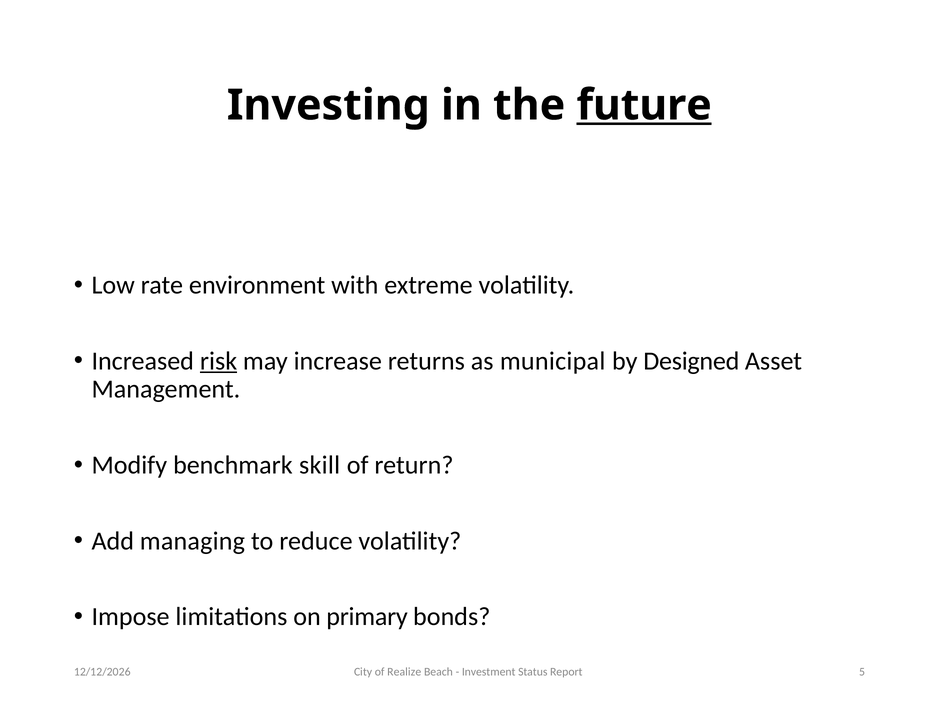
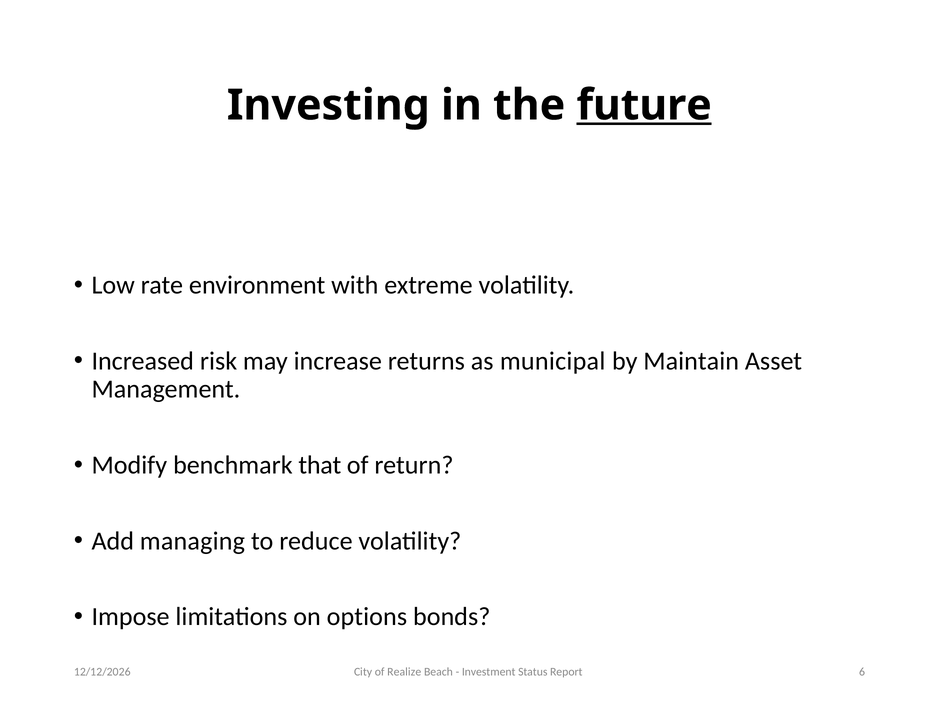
risk underline: present -> none (219, 361)
Designed: Designed -> Maintain (691, 361)
skill: skill -> that (320, 465)
primary: primary -> options (367, 617)
5: 5 -> 6 (862, 672)
